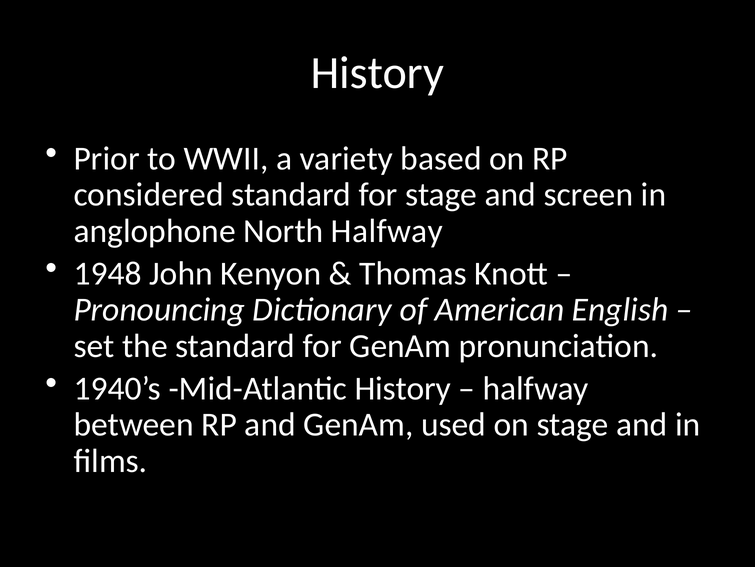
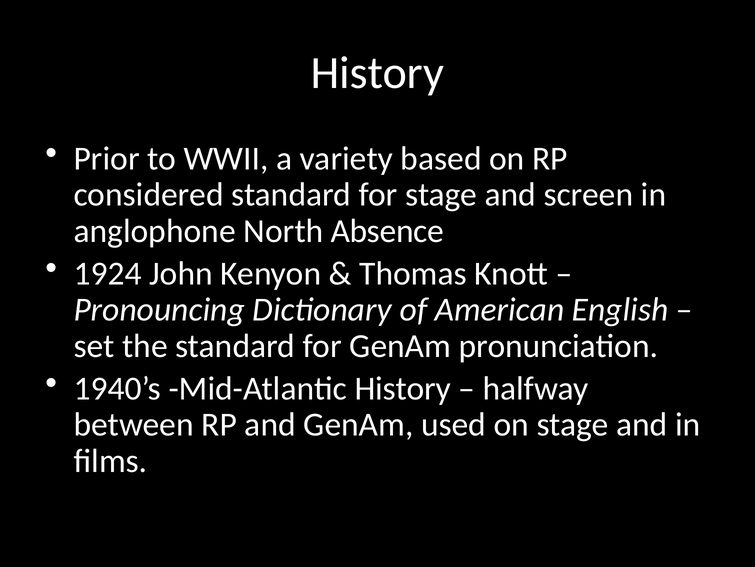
North Halfway: Halfway -> Absence (387, 231)
1948: 1948 -> 1924 (108, 273)
